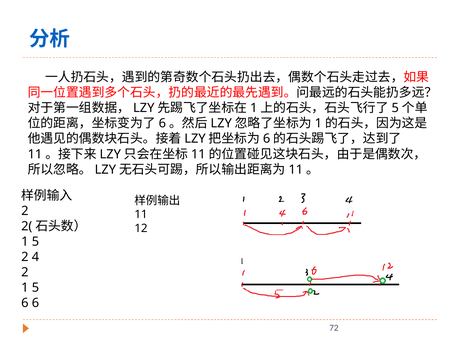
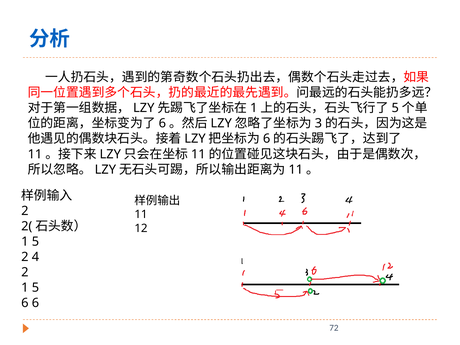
1: 1 -> 3 (318, 123)
